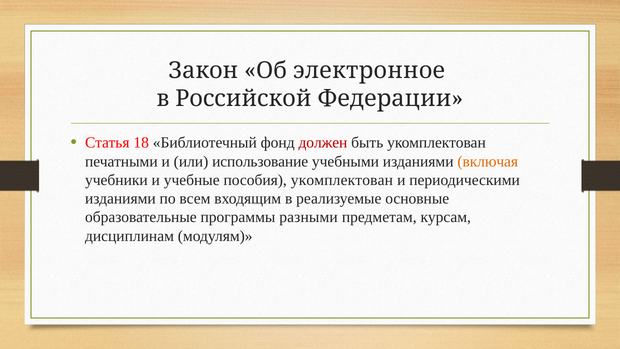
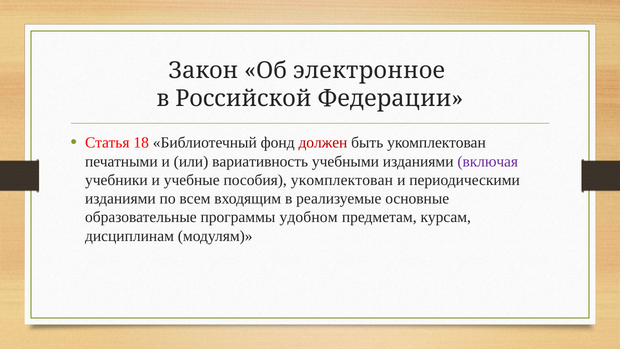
использование: использование -> вариативность (260, 161)
включая colour: orange -> purple (488, 161)
разными: разными -> удобном (309, 217)
